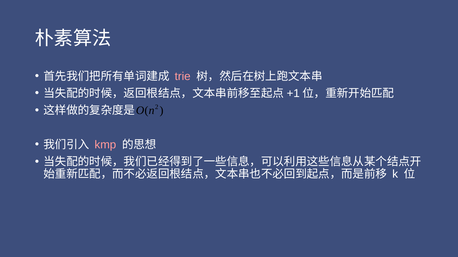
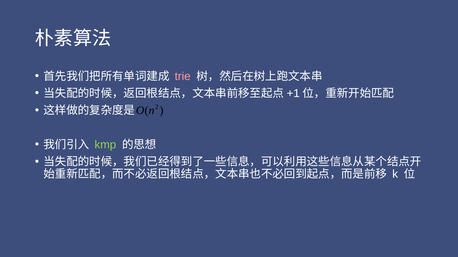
kmp colour: pink -> light green (105, 145)
